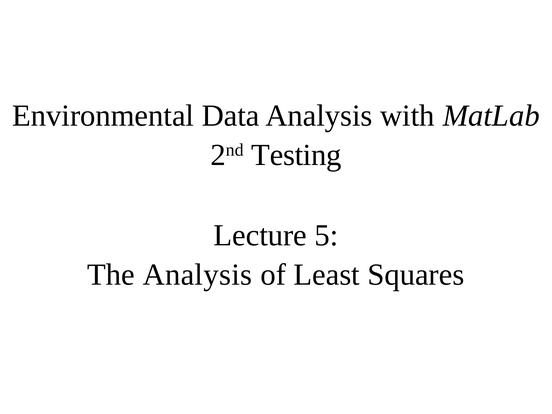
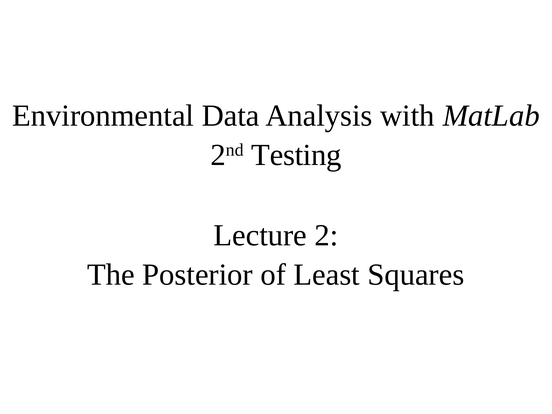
5: 5 -> 2 (326, 235)
The Analysis: Analysis -> Posterior (198, 275)
